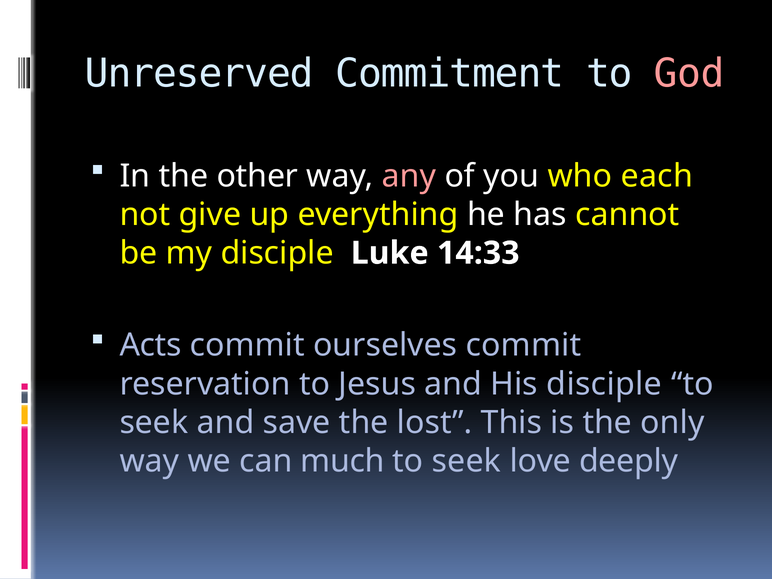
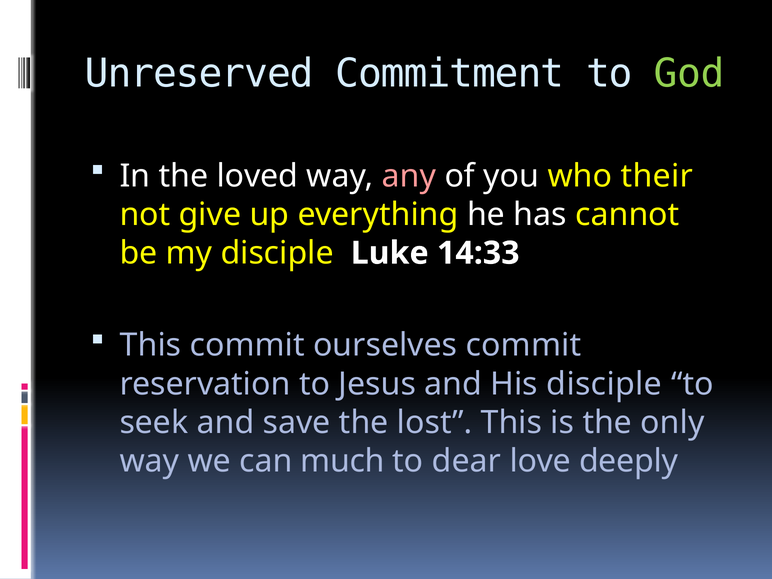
God colour: pink -> light green (689, 74)
other: other -> loved (257, 176)
each: each -> their (657, 176)
Acts: Acts -> This (150, 345)
seek: seek -> dear (467, 461)
